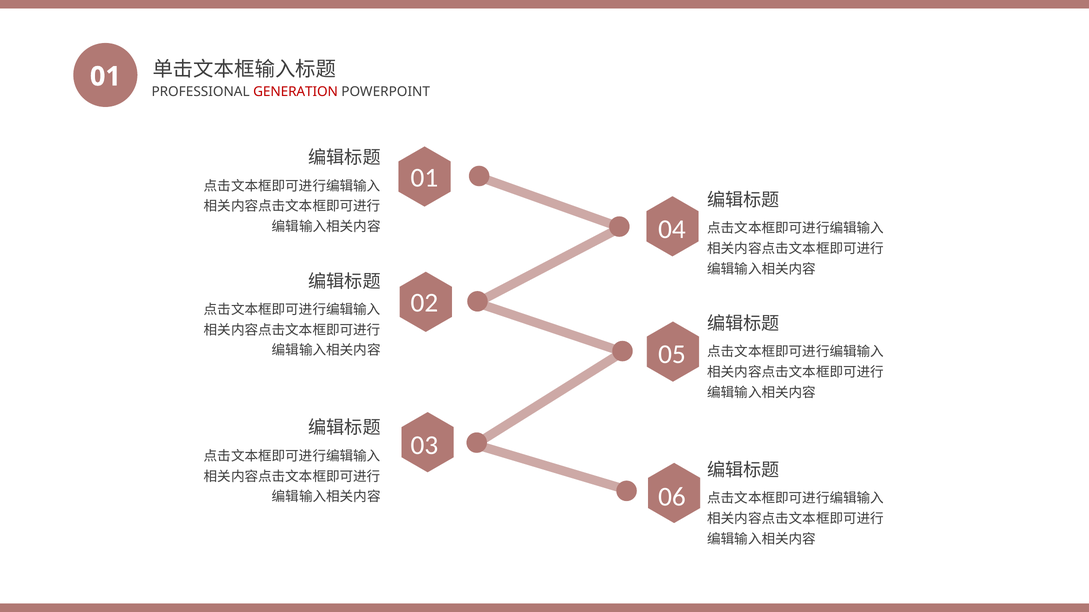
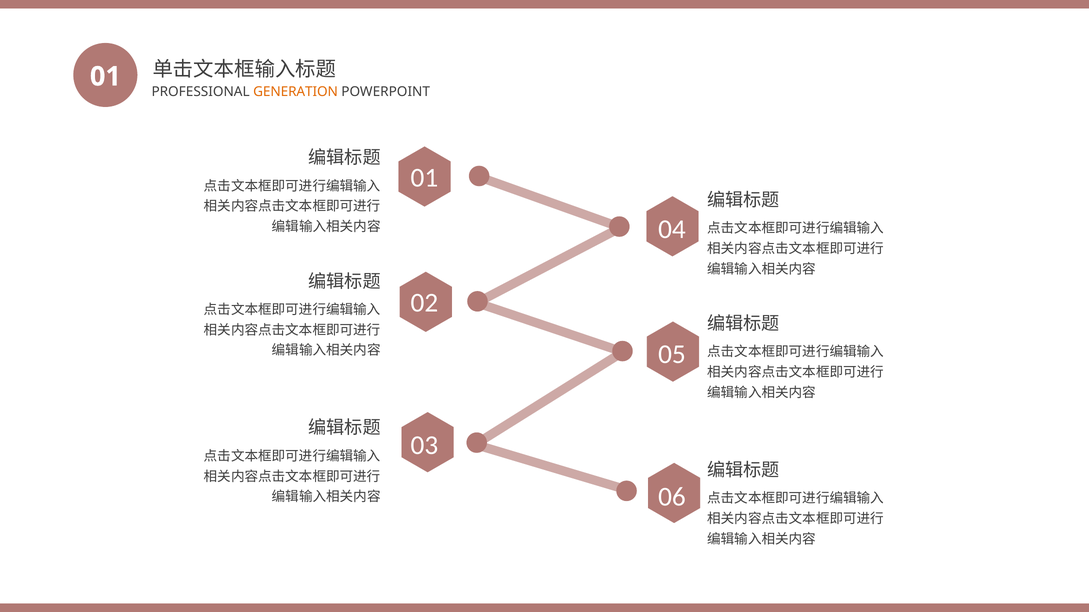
GENERATION colour: red -> orange (296, 92)
